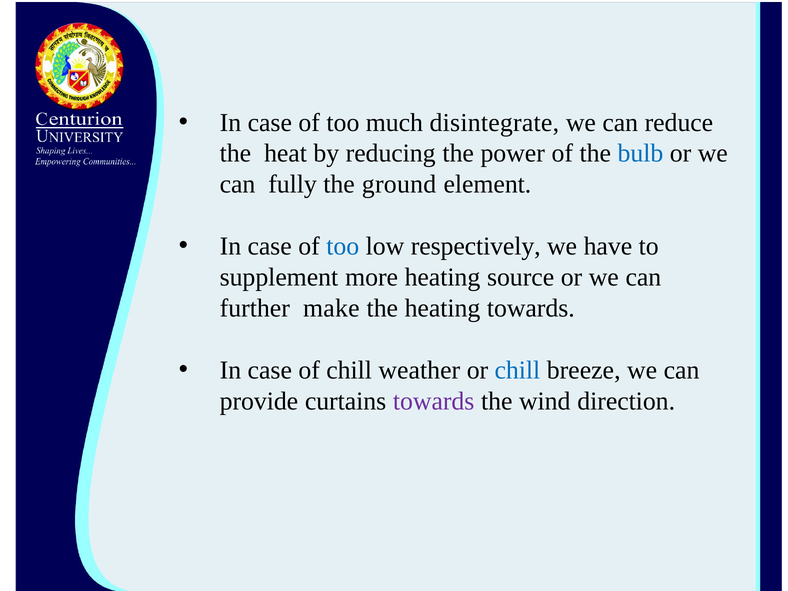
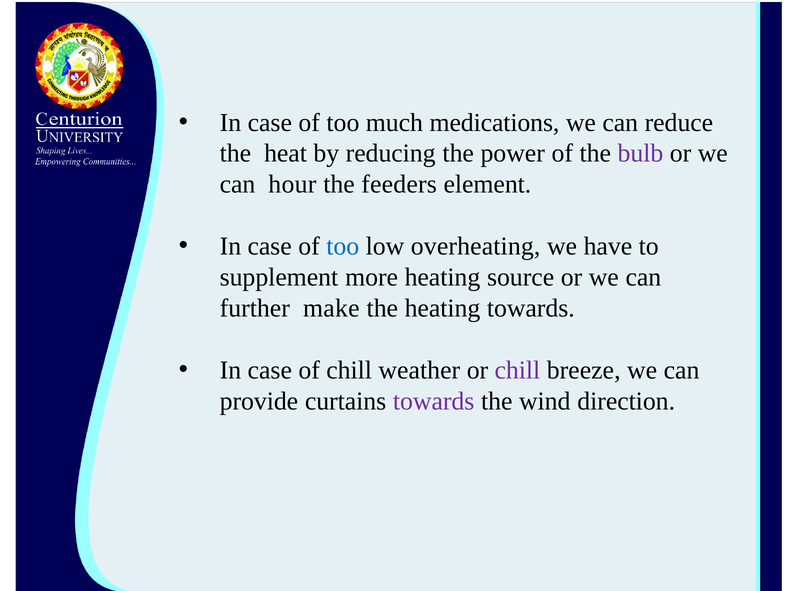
disintegrate: disintegrate -> medications (495, 122)
bulb colour: blue -> purple (640, 153)
fully: fully -> hour (292, 184)
ground: ground -> feeders (399, 184)
respectively: respectively -> overheating (476, 246)
chill colour: blue -> purple (517, 370)
